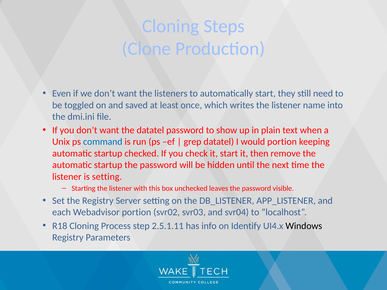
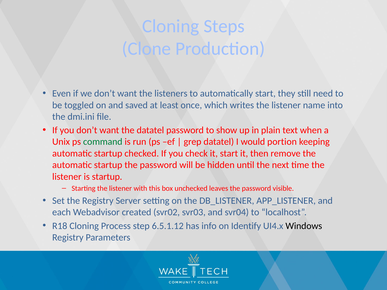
command colour: blue -> green (103, 142)
is setting: setting -> startup (107, 177)
Webadvisor portion: portion -> created (137, 212)
2.5.1.11: 2.5.1.11 -> 6.5.1.12 (168, 226)
